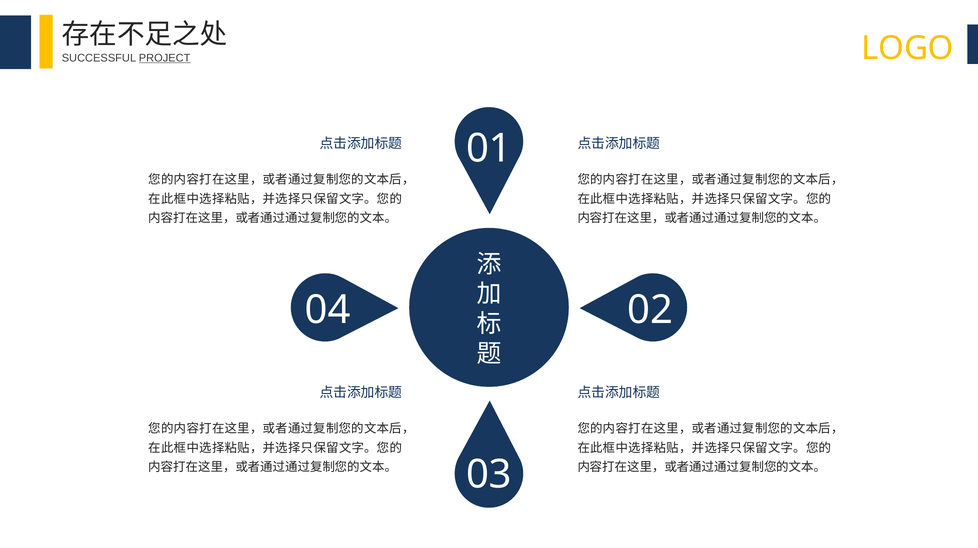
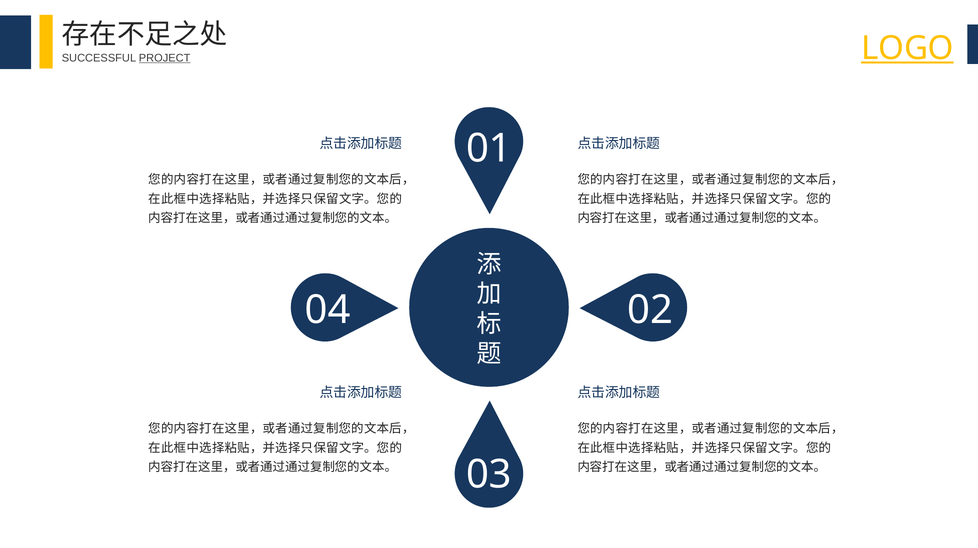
LOGO underline: none -> present (907, 48)
